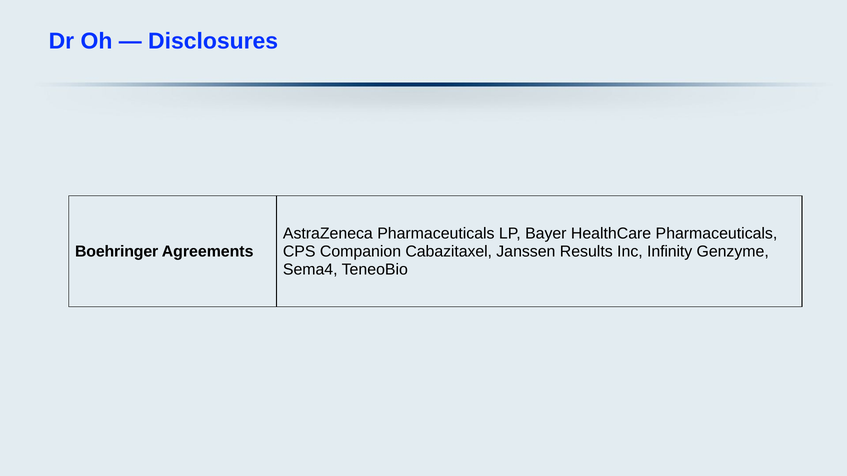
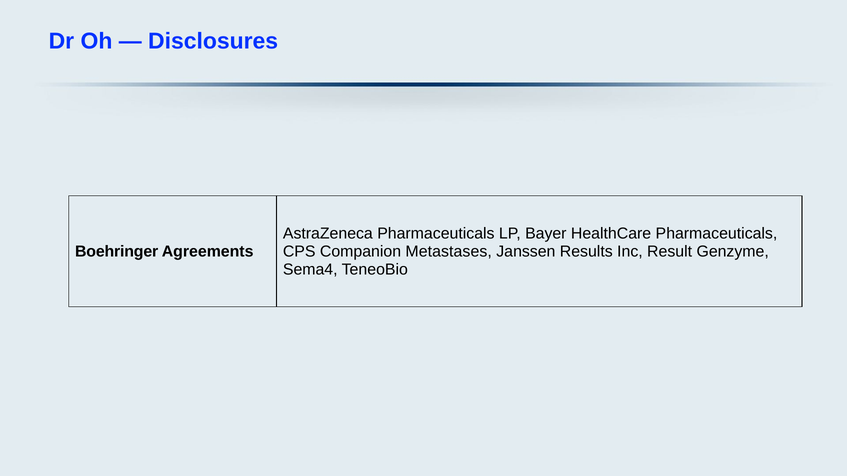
Cabazitaxel: Cabazitaxel -> Metastases (449, 252)
Infinity: Infinity -> Result (670, 252)
